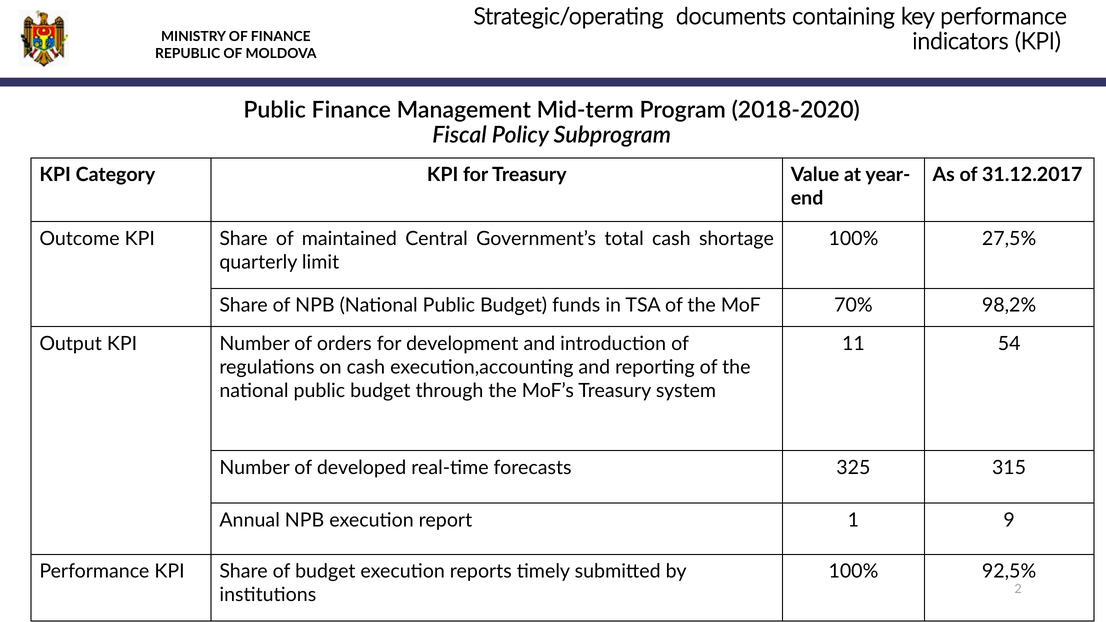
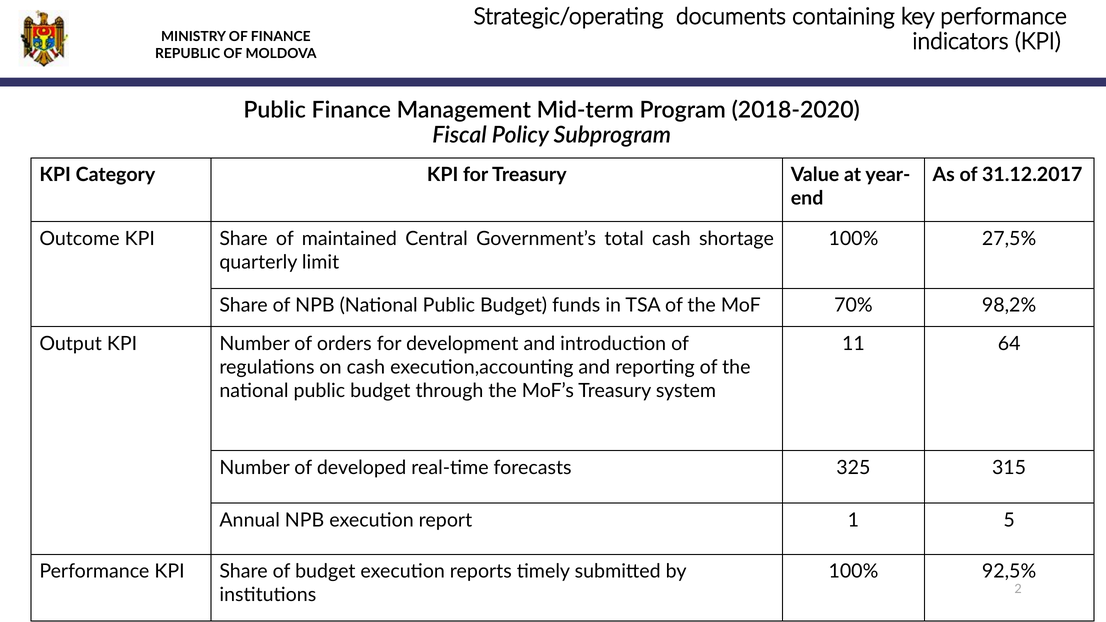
54: 54 -> 64 (1009, 344)
9: 9 -> 5 (1009, 520)
